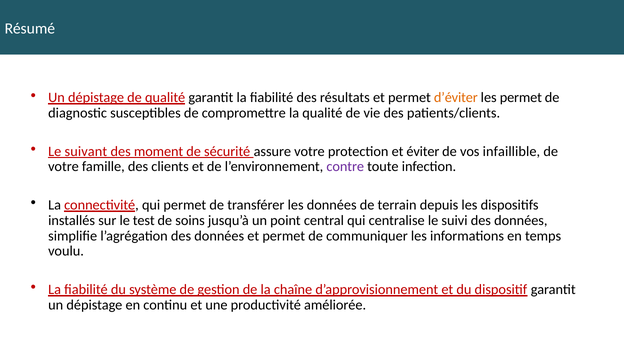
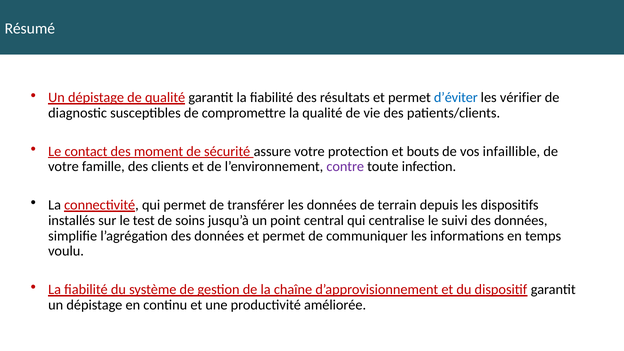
d’éviter colour: orange -> blue (456, 98)
les permet: permet -> vérifier (521, 98)
suivant: suivant -> contact (86, 151)
éviter: éviter -> bouts (423, 151)
